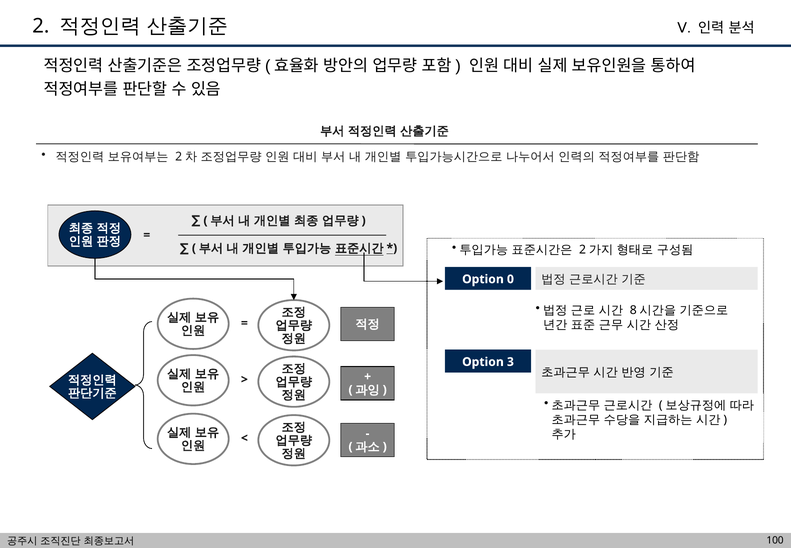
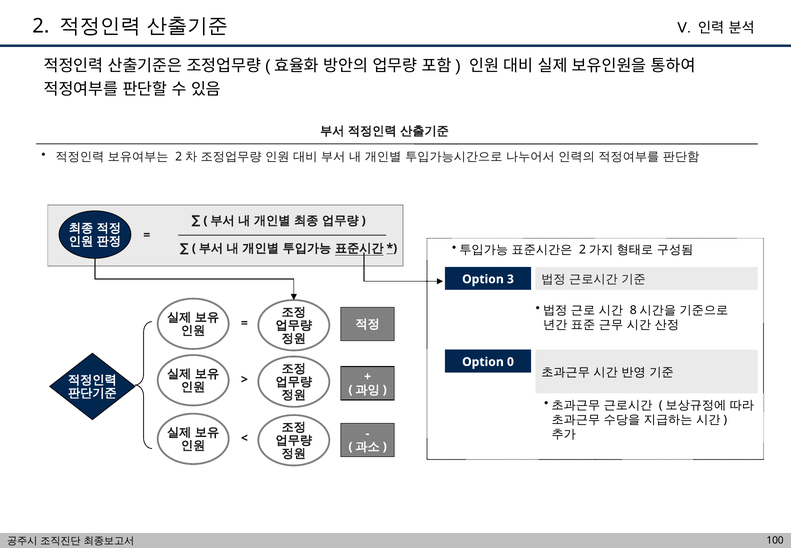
0: 0 -> 3 (510, 279)
3: 3 -> 0 (510, 362)
